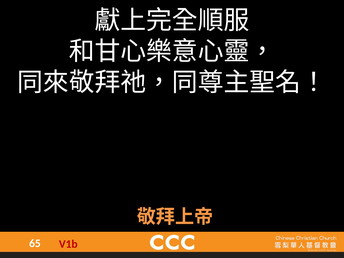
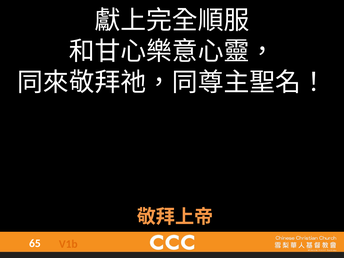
V1b colour: red -> orange (68, 244)
